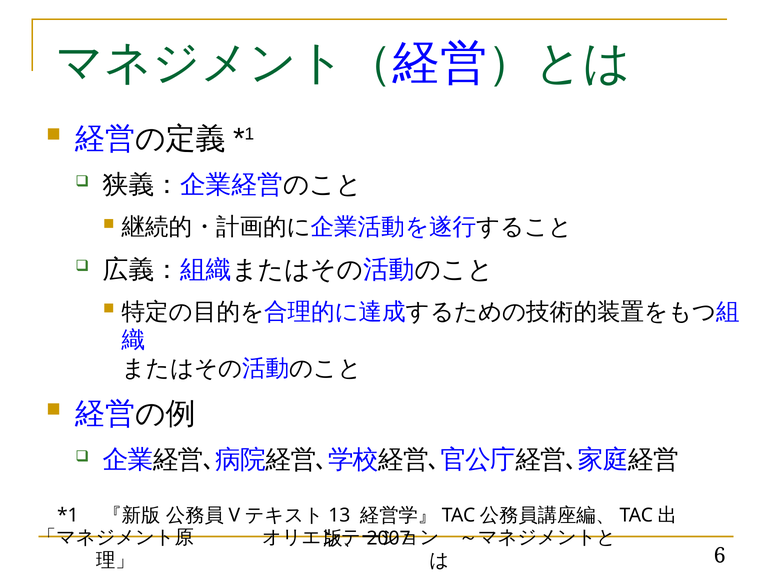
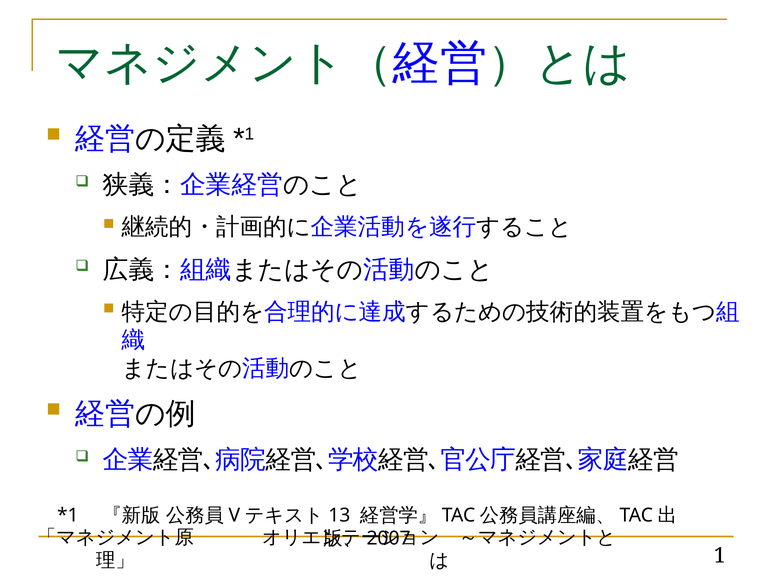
6: 6 -> 1 (720, 556)
